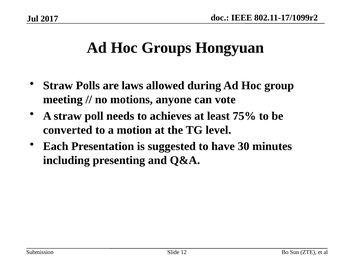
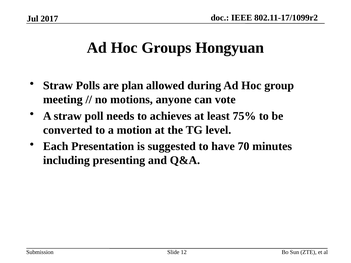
laws: laws -> plan (132, 86)
30: 30 -> 70 (244, 146)
